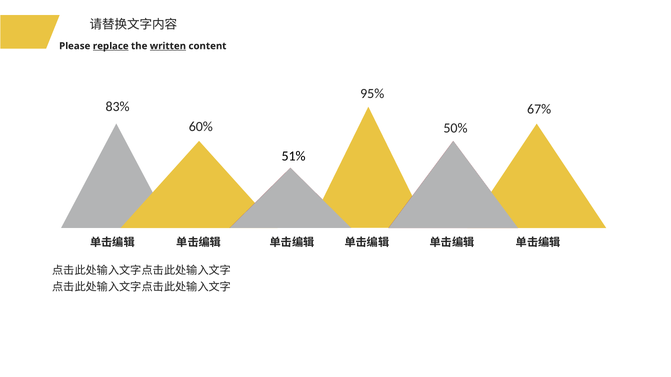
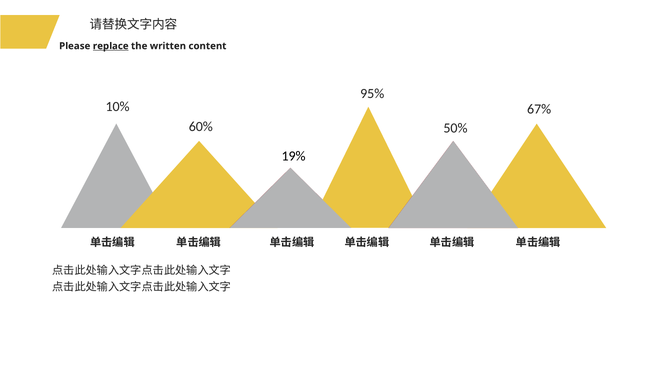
written underline: present -> none (168, 46)
83%: 83% -> 10% (118, 107)
51%: 51% -> 19% (294, 156)
